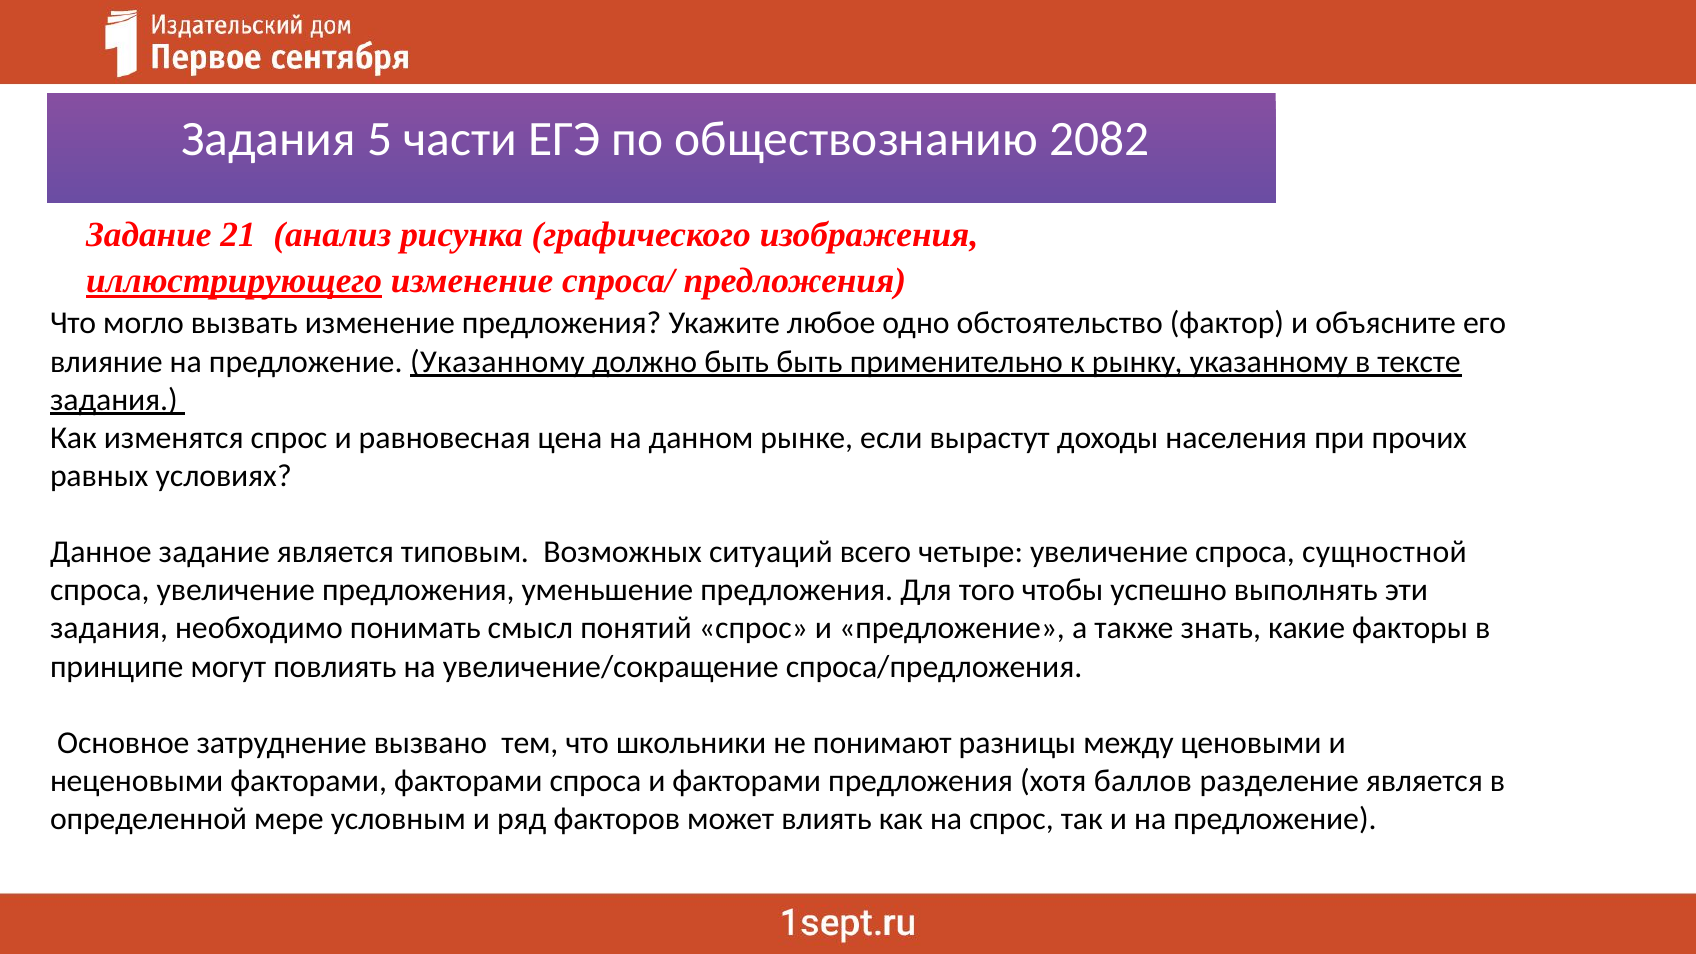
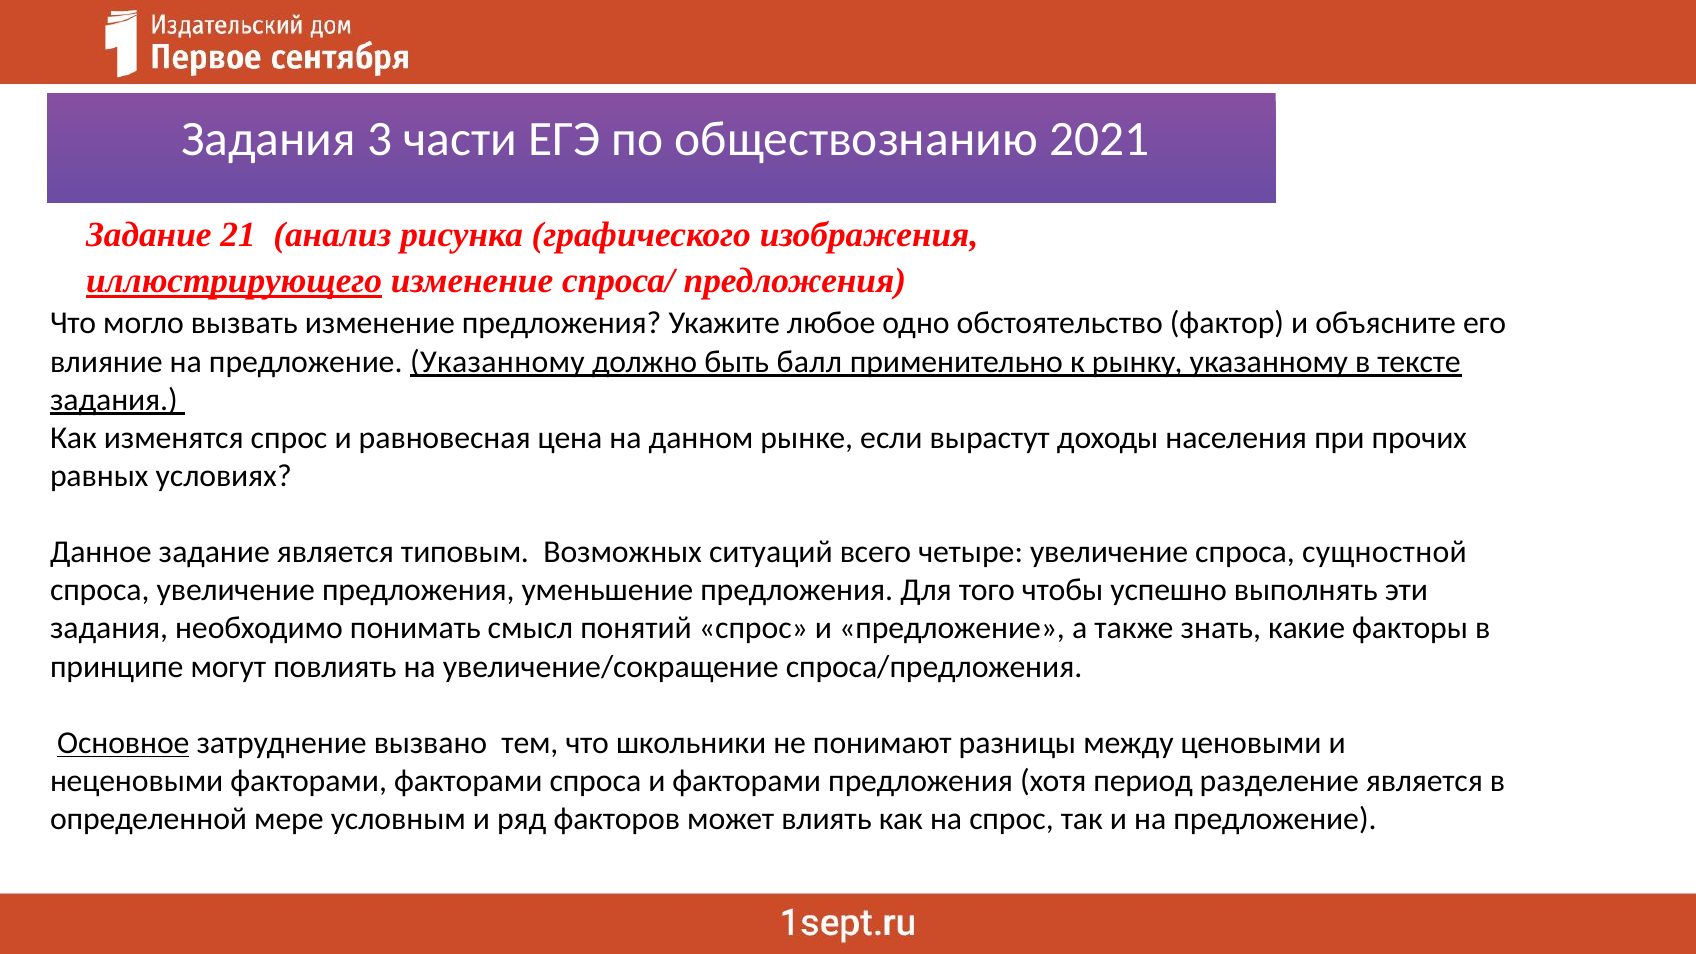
5: 5 -> 3 (380, 139)
2082: 2082 -> 2021 (1099, 139)
быть быть: быть -> балл (809, 362)
Основное underline: none -> present (123, 743)
баллов: баллов -> период (1143, 781)
